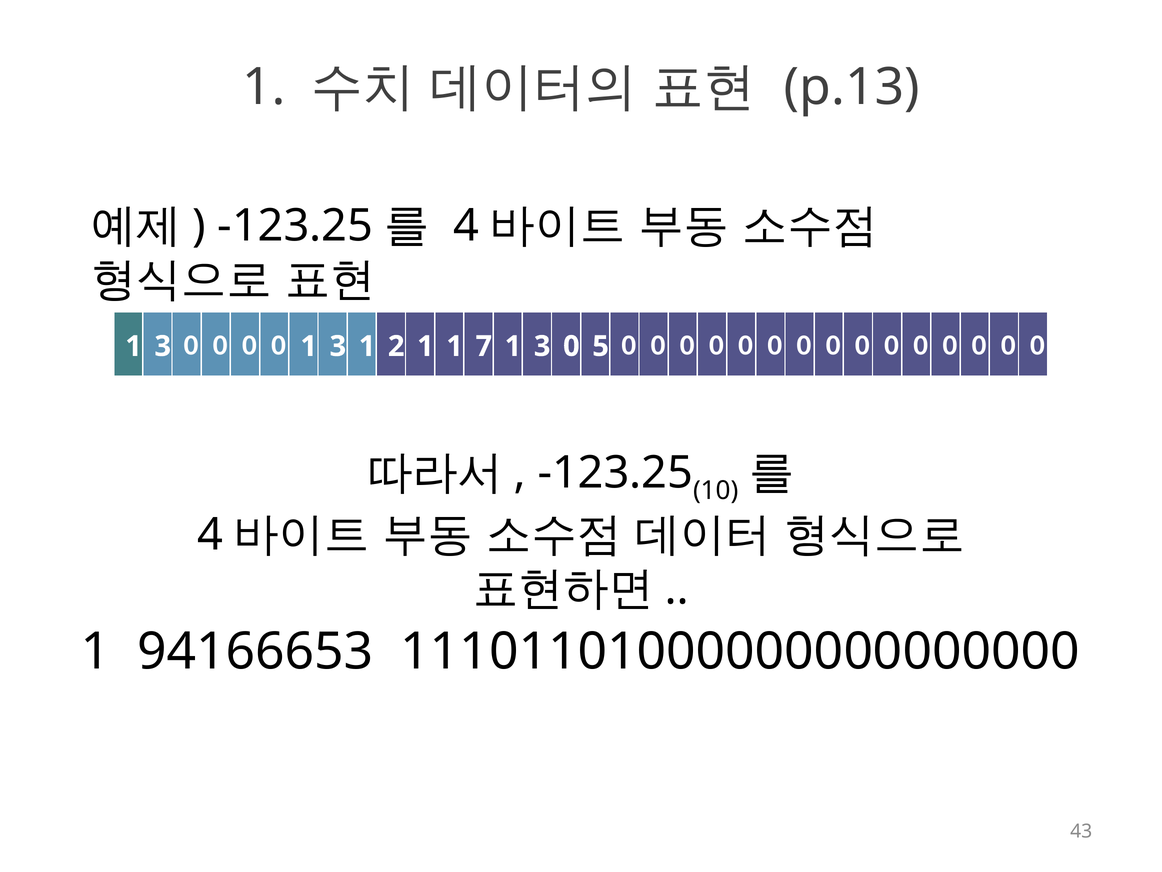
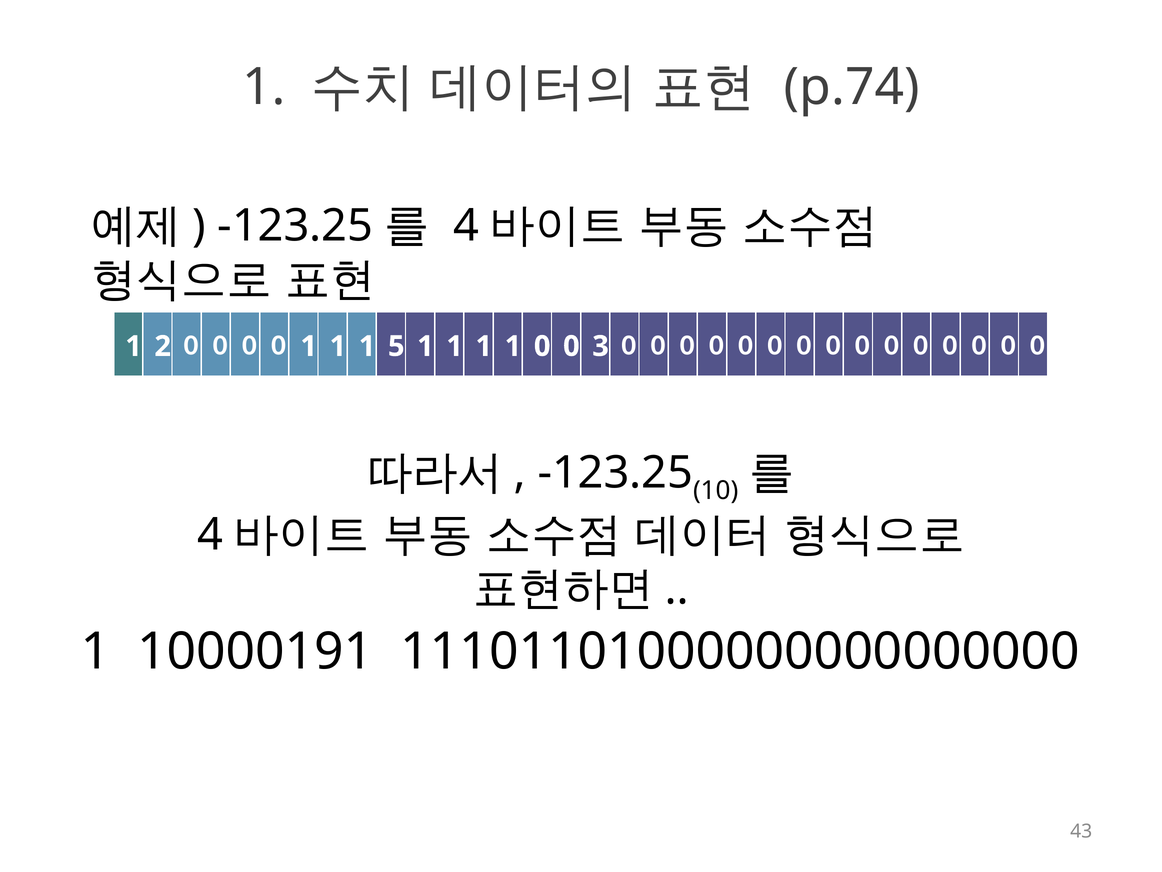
p.13: p.13 -> p.74 (852, 87)
3: 3 -> 2 (163, 346)
0 1 3: 3 -> 1 (338, 346)
2: 2 -> 5 (396, 346)
7: 7 -> 1 (484, 346)
3: 3 -> 0 (542, 346)
5: 5 -> 3 (601, 346)
94166653: 94166653 -> 10000191 (255, 651)
